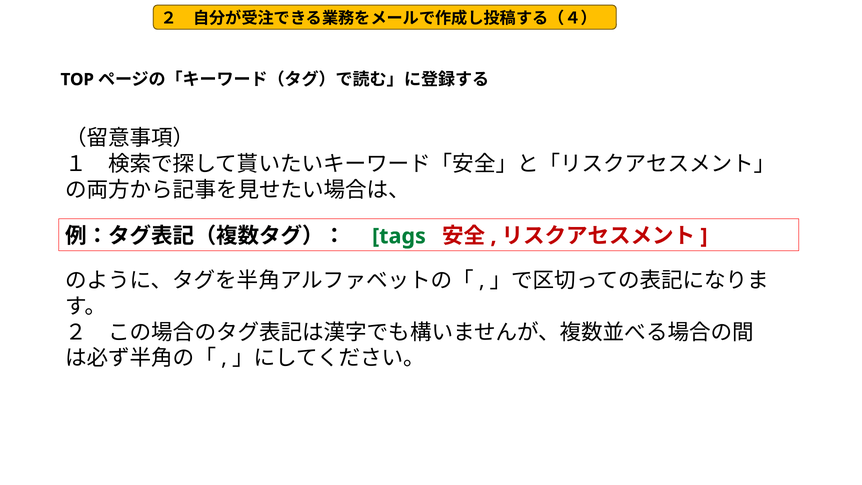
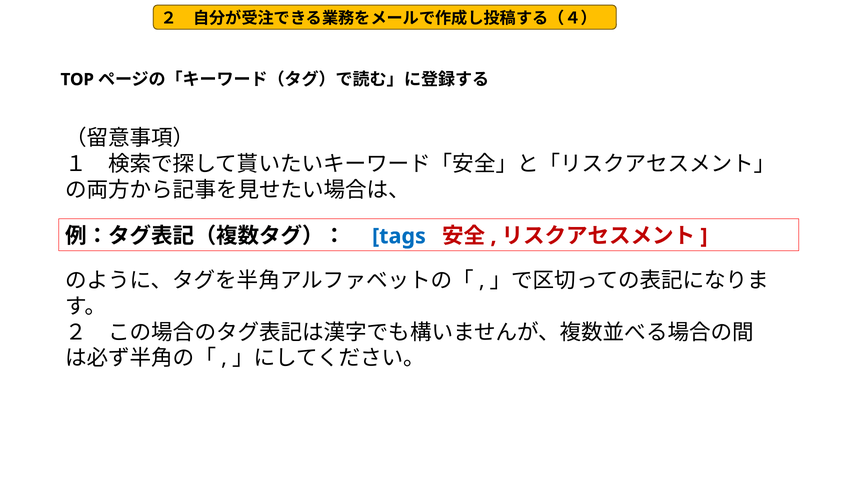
tags colour: green -> blue (399, 236)
